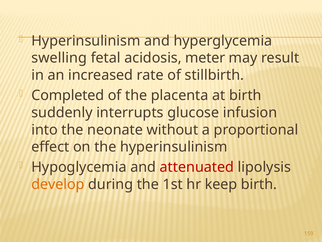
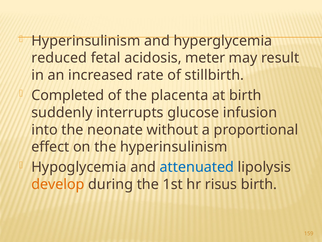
swelling: swelling -> reduced (59, 58)
attenuated colour: red -> blue (197, 167)
keep: keep -> risus (221, 184)
